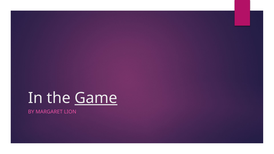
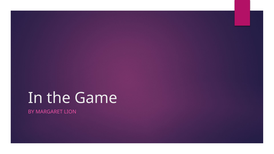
Game underline: present -> none (96, 98)
